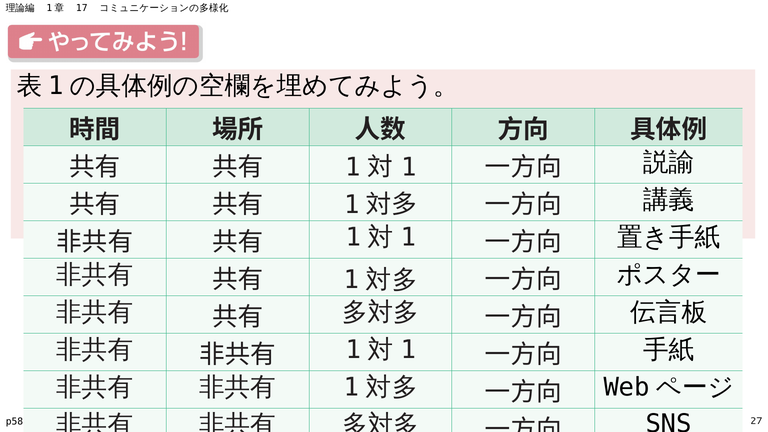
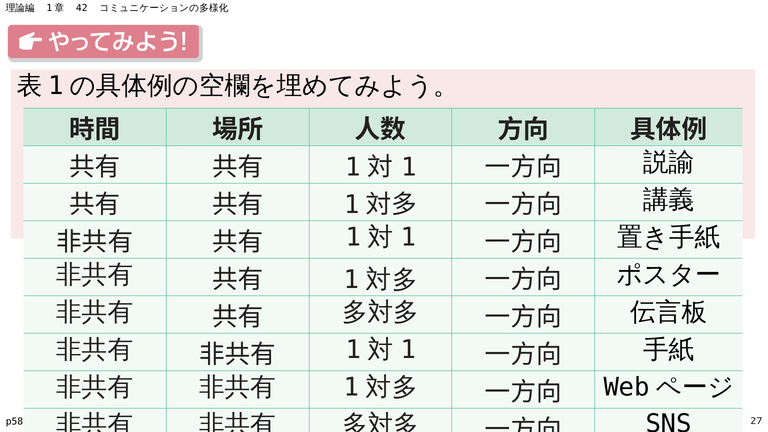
17: 17 -> 42 (82, 8)
